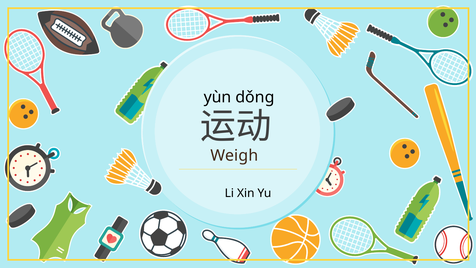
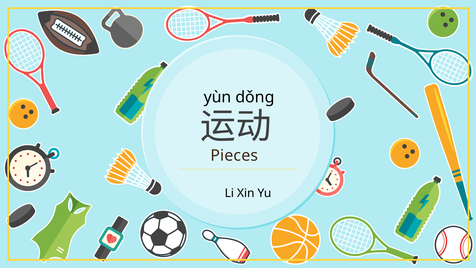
Weigh: Weigh -> Pieces (234, 155)
